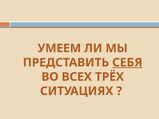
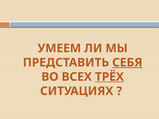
ТРЁХ underline: none -> present (109, 77)
